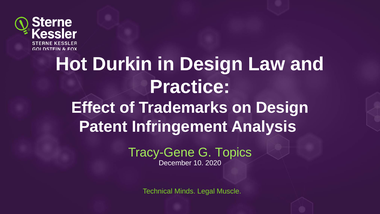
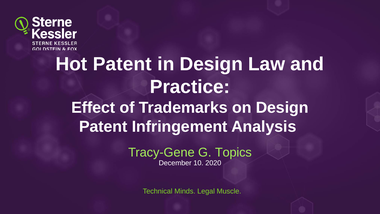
Hot Durkin: Durkin -> Patent (122, 64)
